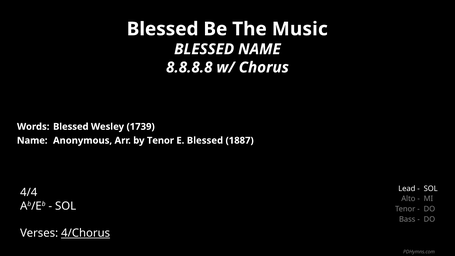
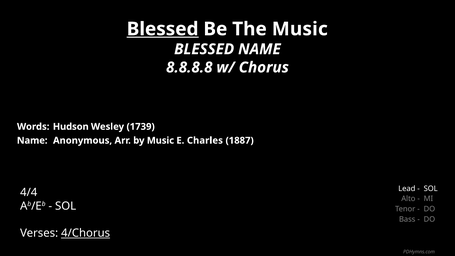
Blessed underline: none -> present (163, 29)
Words Blessed: Blessed -> Hudson (71, 127)
by Tenor: Tenor -> Music (160, 140)
E Blessed: Blessed -> Charles (205, 140)
